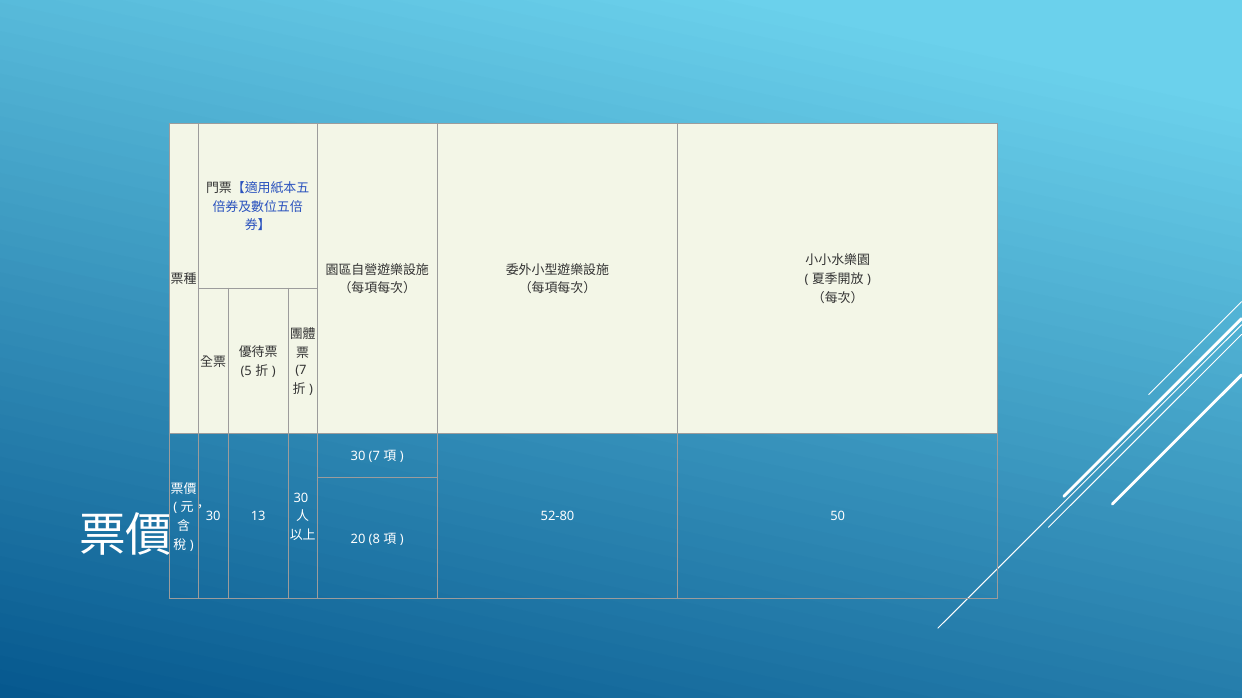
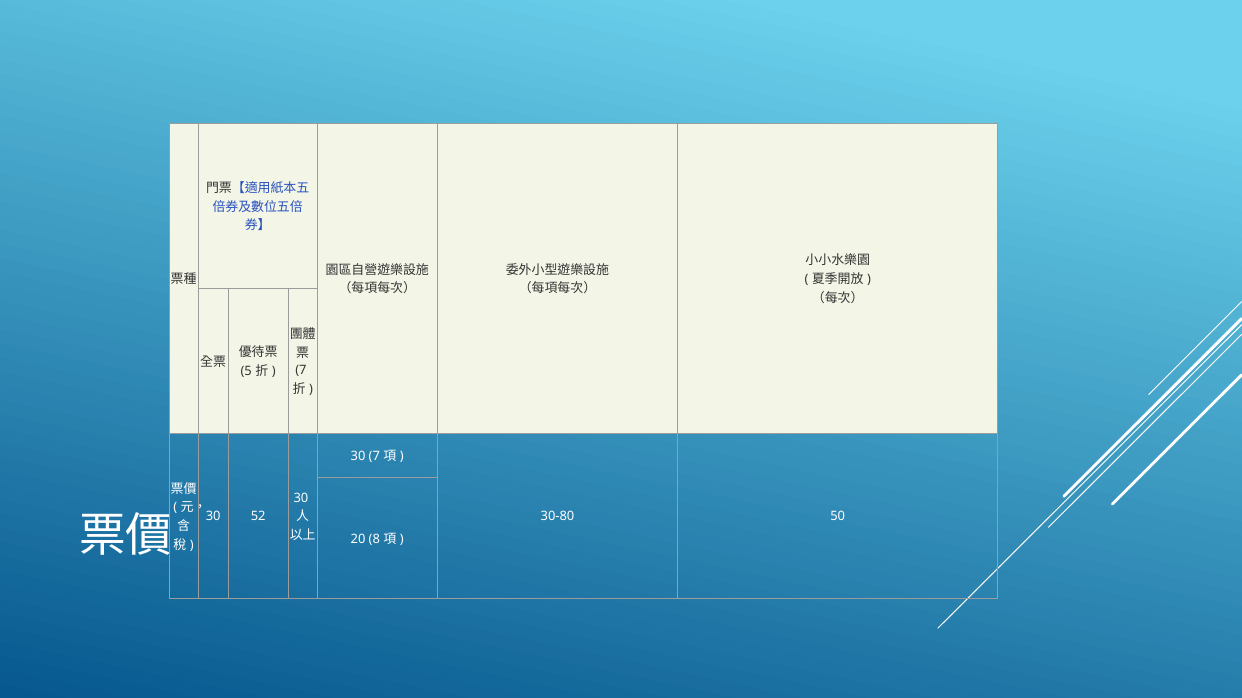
13: 13 -> 52 (258, 517)
52-80: 52-80 -> 30-80 (557, 517)
